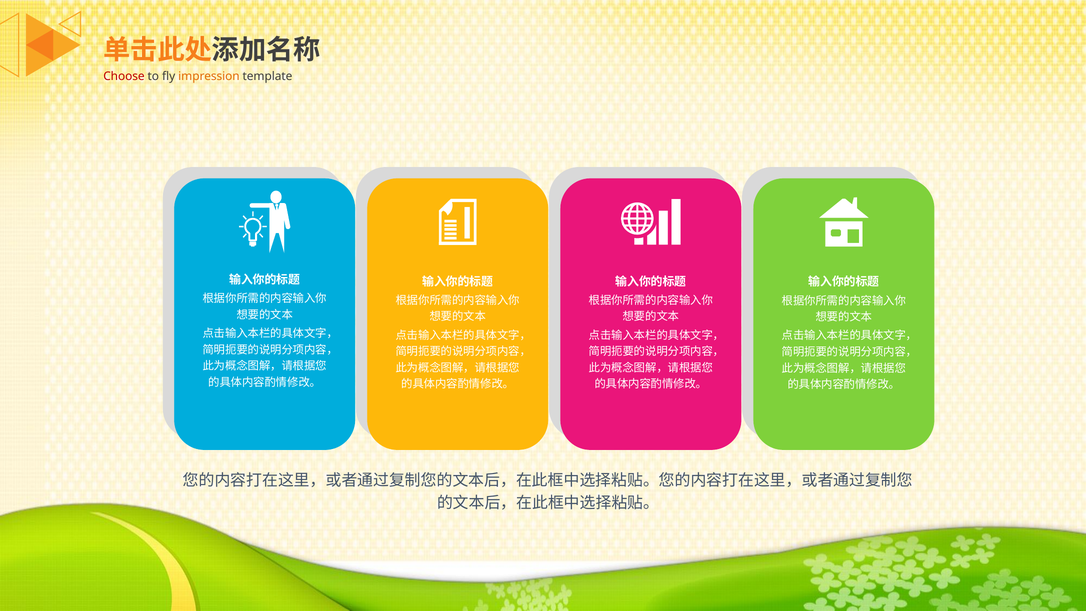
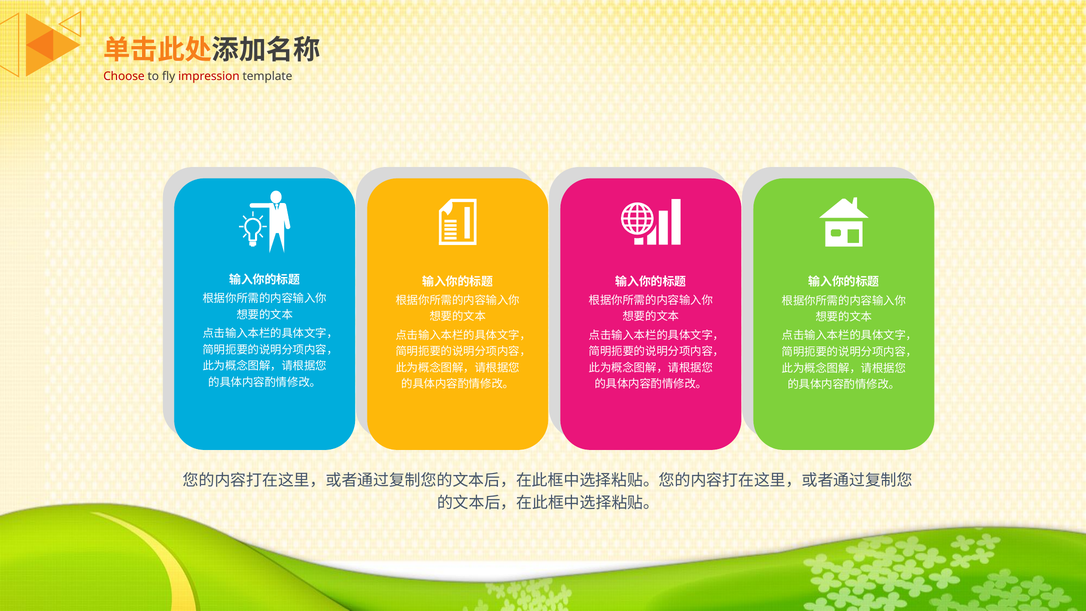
impression colour: orange -> red (209, 77)
